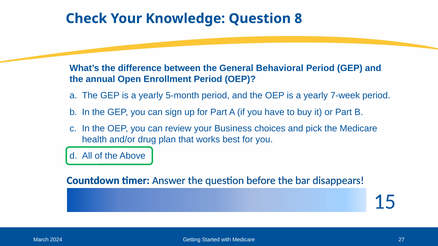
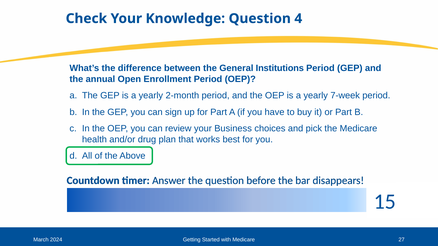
8: 8 -> 4 (298, 19)
Behavioral: Behavioral -> Institutions (280, 68)
5-month: 5-month -> 2-month (182, 96)
